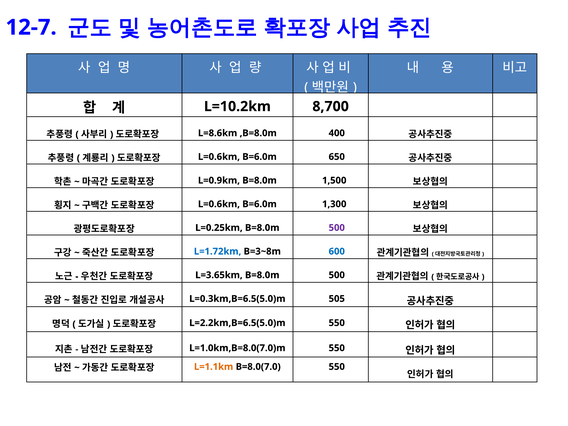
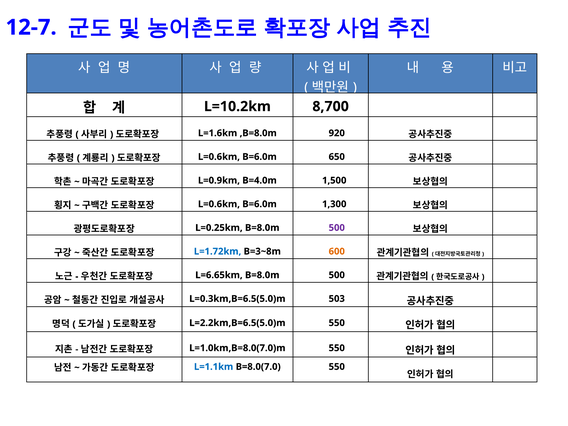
L=8.6km: L=8.6km -> L=1.6km (218, 133)
400: 400 -> 920 (337, 133)
L=0.9km B=8.0m: B=8.0m -> B=4.0m (260, 180)
600 colour: blue -> orange (337, 251)
L=3.65km: L=3.65km -> L=6.65km (219, 275)
505: 505 -> 503 (337, 299)
L=1.1km colour: orange -> blue (214, 367)
